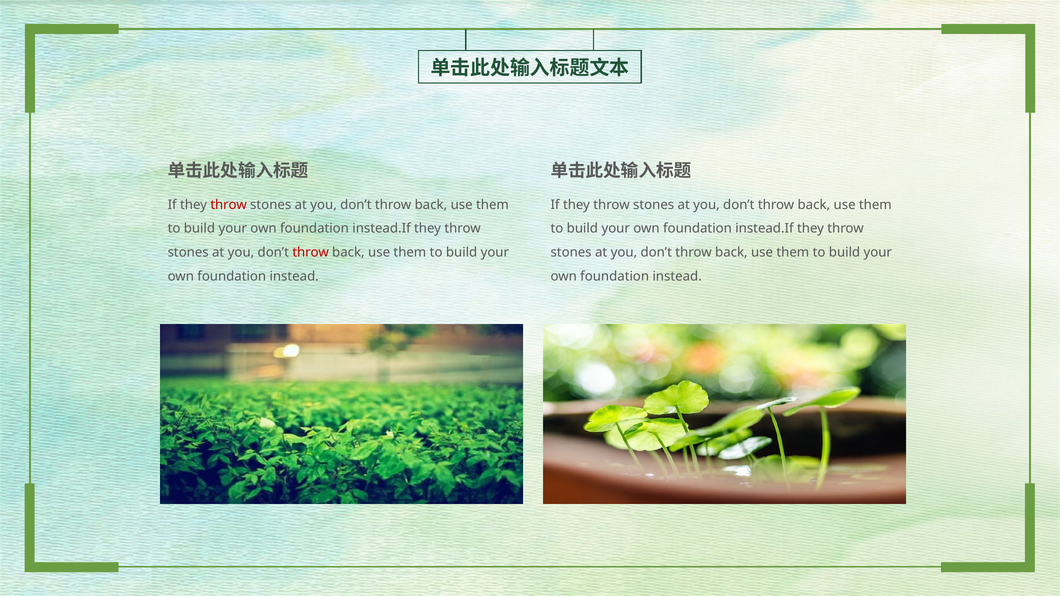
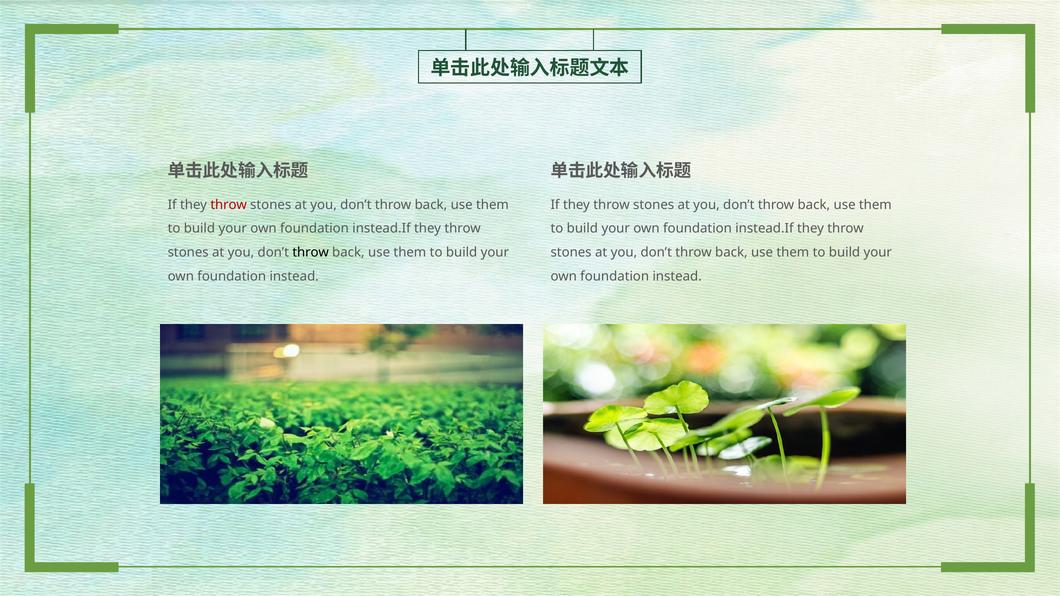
throw colour: red -> black (311, 252)
